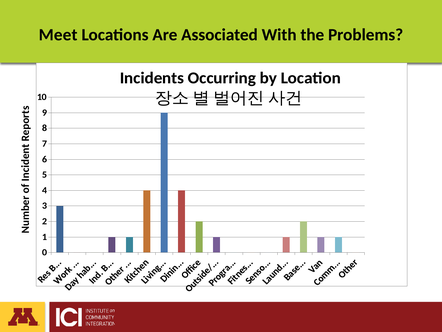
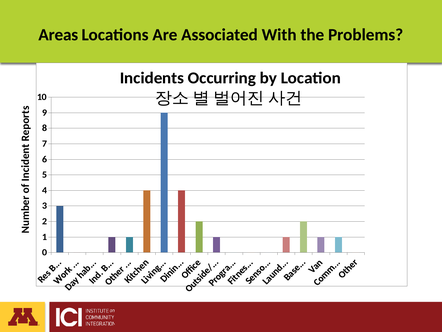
Meet: Meet -> Areas (58, 35)
